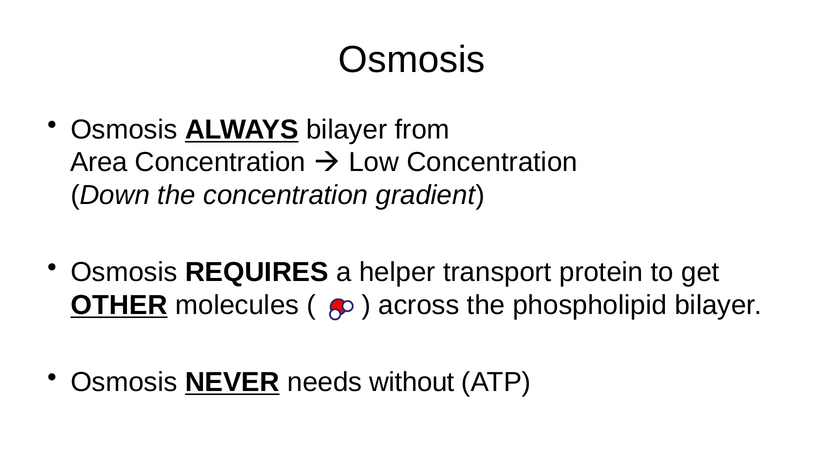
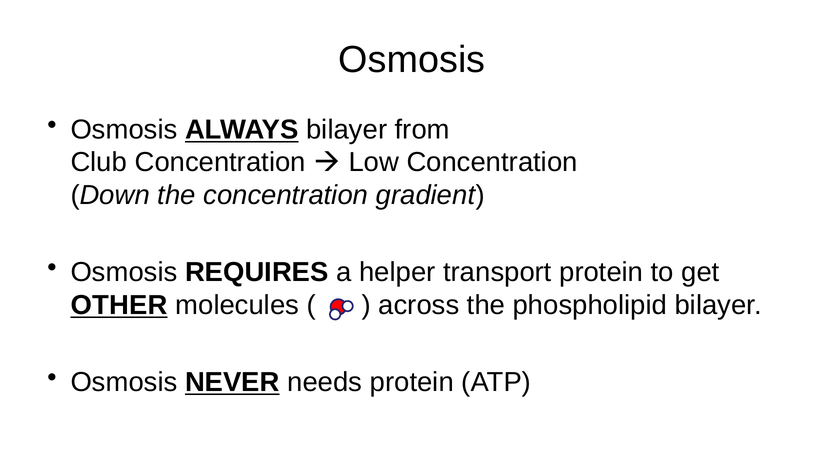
Area: Area -> Club (99, 163)
needs without: without -> protein (412, 382)
